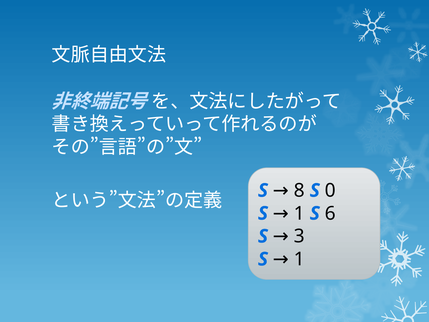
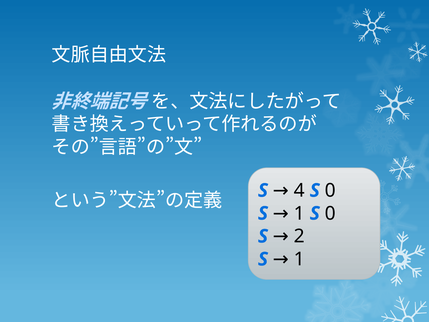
8: 8 -> 4 (299, 190)
6: 6 -> 0 (330, 213)
3: 3 -> 2 (299, 236)
